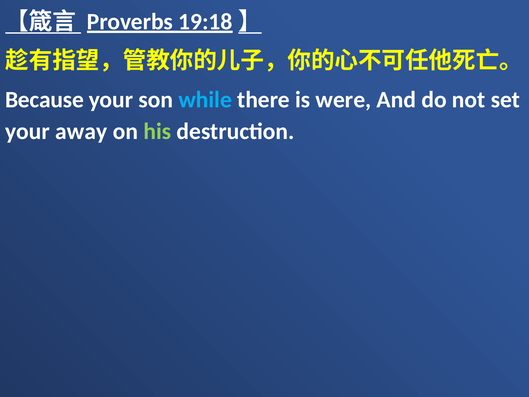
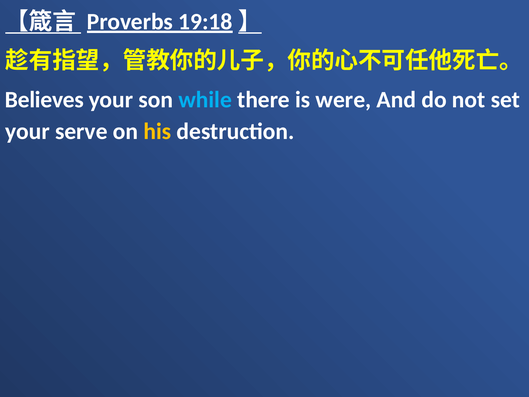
Because: Because -> Believes (44, 100)
away: away -> serve (81, 131)
his colour: light green -> yellow (157, 131)
